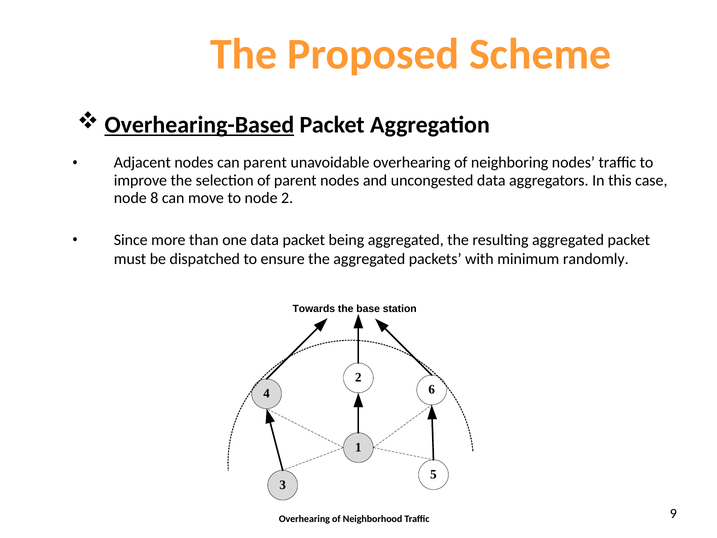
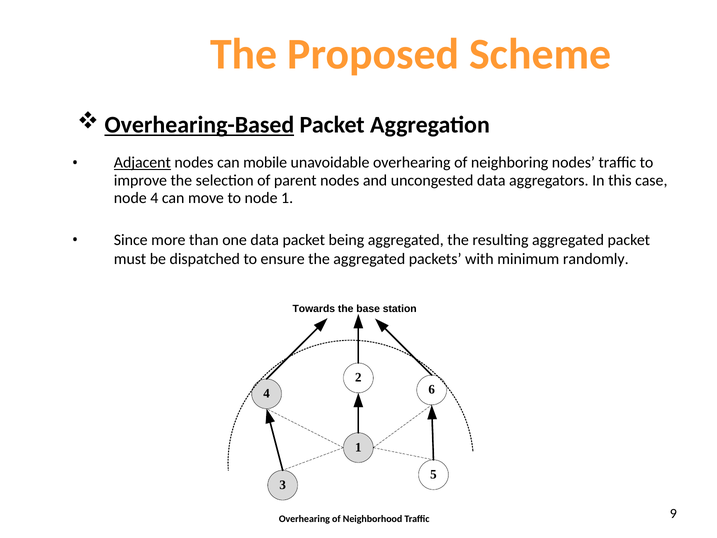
Adjacent underline: none -> present (142, 163)
can parent: parent -> mobile (265, 163)
node 8: 8 -> 4 (154, 198)
node 2: 2 -> 1 (287, 198)
